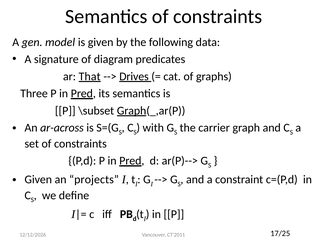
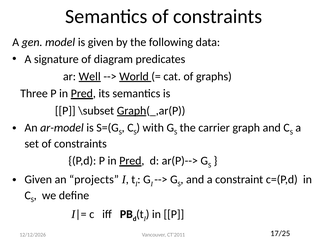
That: That -> Well (90, 76)
Drives: Drives -> World (134, 76)
ar-across: ar-across -> ar-model (62, 127)
